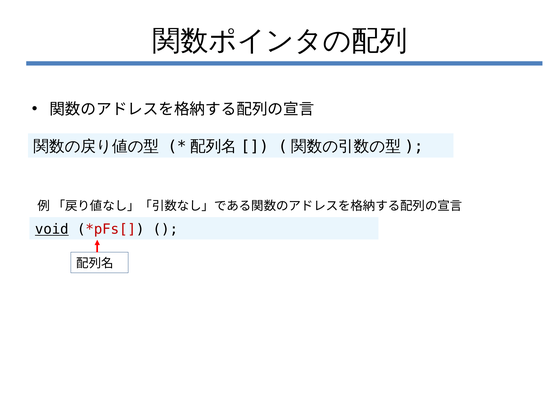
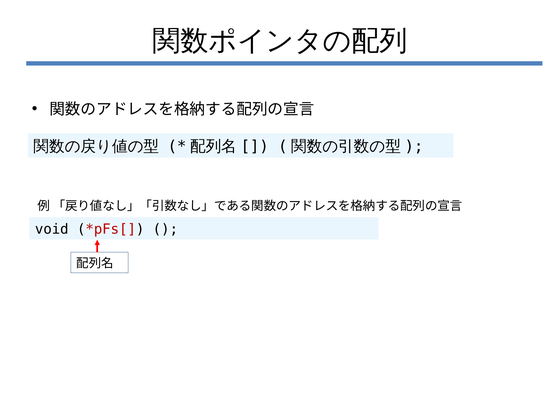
void underline: present -> none (52, 229)
